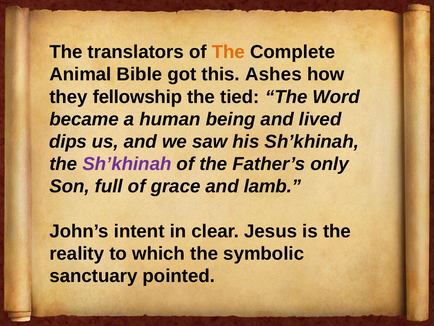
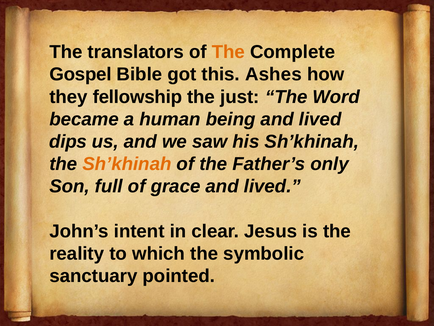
Animal: Animal -> Gospel (81, 74)
tied: tied -> just (240, 97)
Sh’khinah colour: purple -> orange (127, 164)
grace and lamb: lamb -> lived (272, 186)
